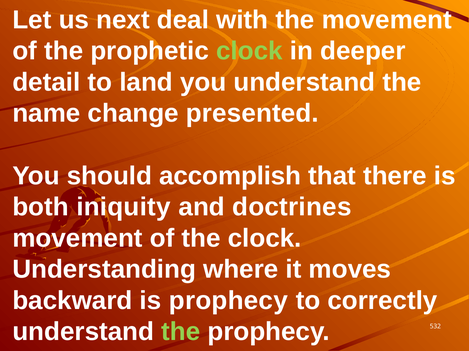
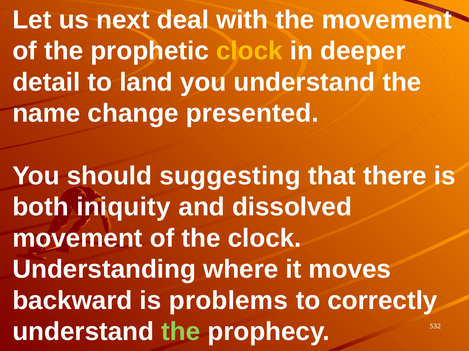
clock colour: light green -> yellow (249, 51)
accomplish: accomplish -> suggesting (230, 176)
doctrines: doctrines -> dissolved (292, 207)
is prophecy: prophecy -> problems (228, 301)
